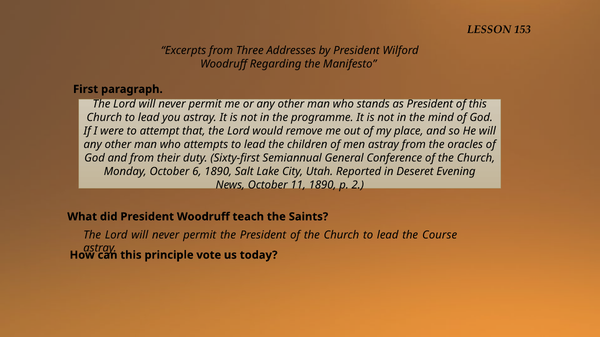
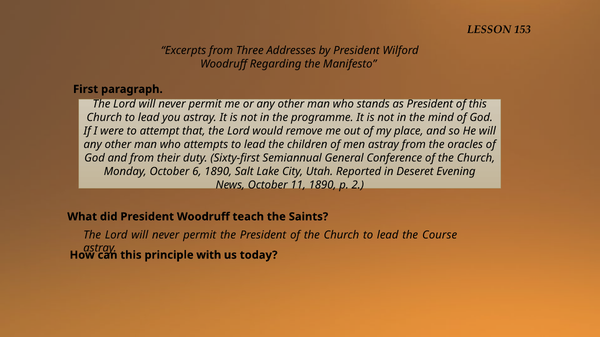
vote: vote -> with (209, 255)
